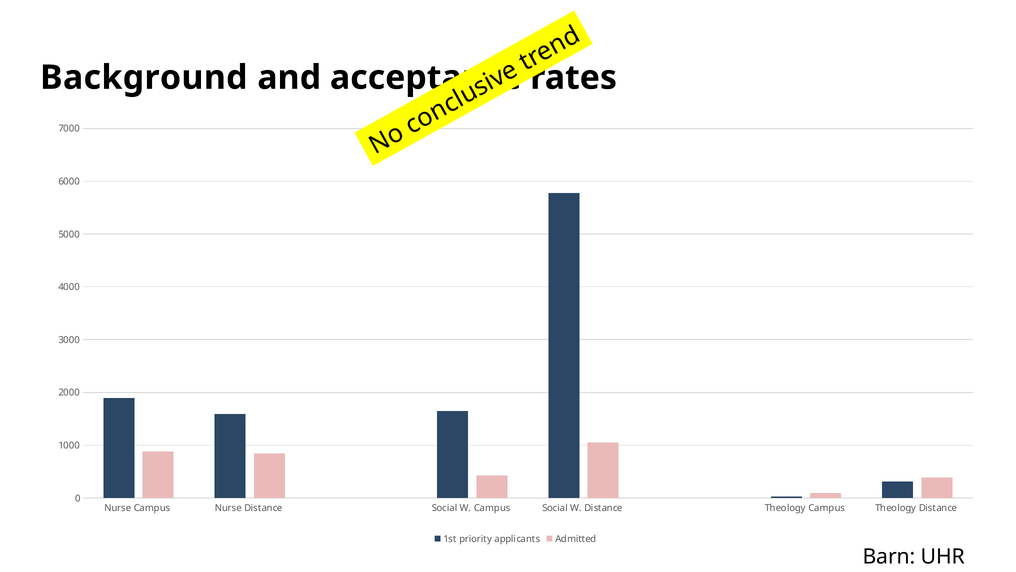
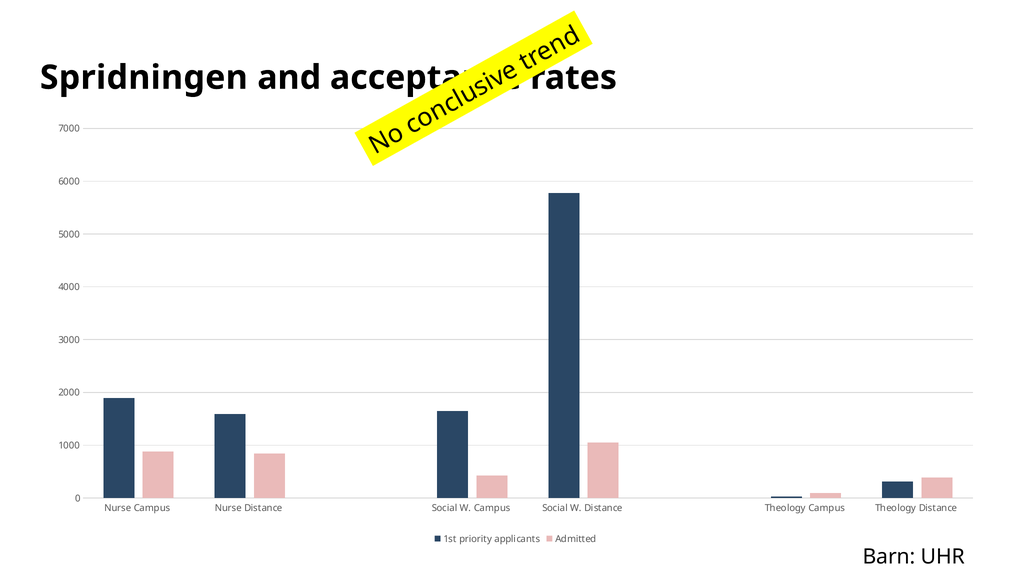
Background: Background -> Spridningen (144, 78)
